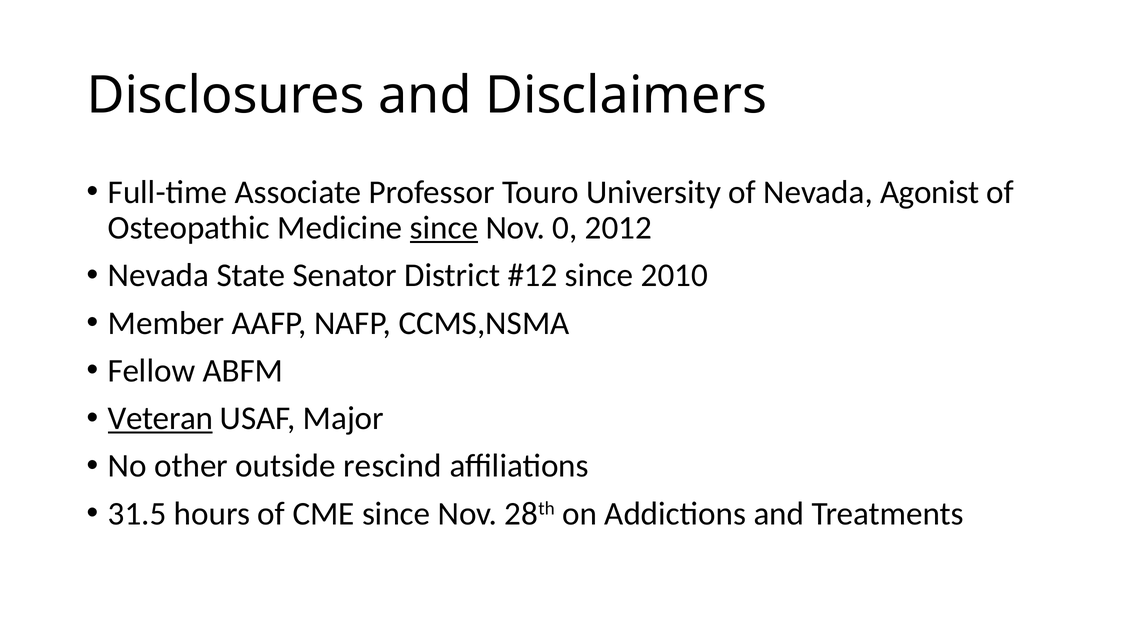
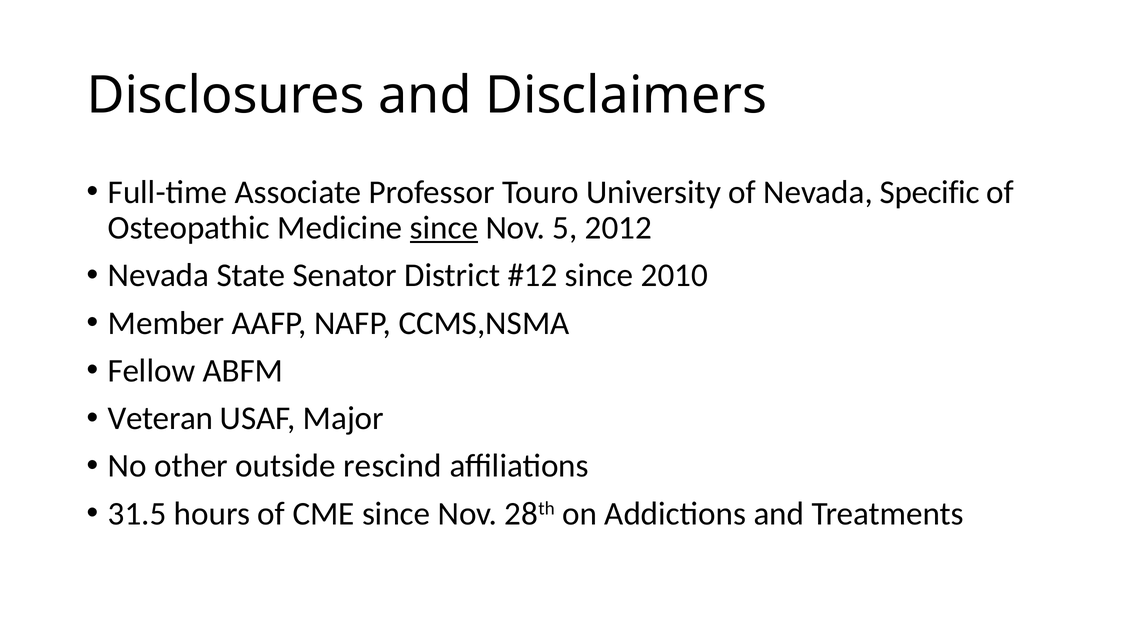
Agonist: Agonist -> Specific (930, 192)
0: 0 -> 5 (565, 228)
Veteran underline: present -> none (160, 418)
